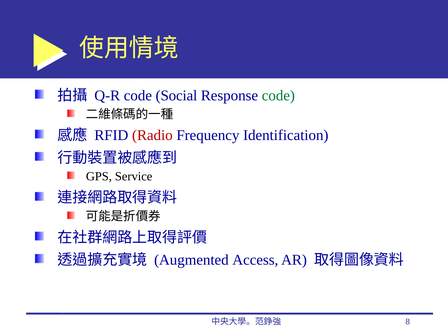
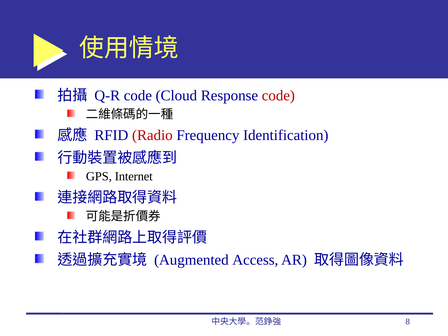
Social: Social -> Cloud (176, 96)
code colour: green -> red (278, 96)
Service: Service -> Internet (134, 177)
